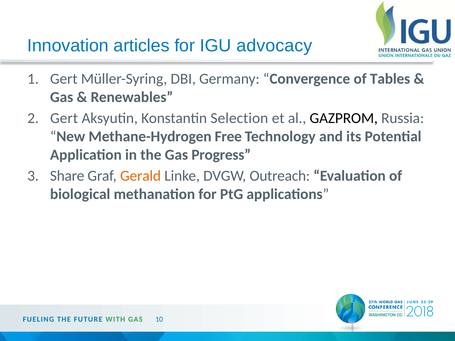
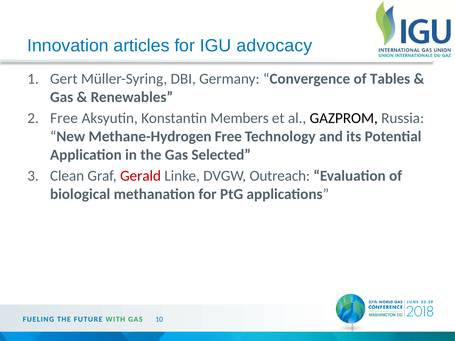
Gert: Gert -> Free (64, 118)
Selection: Selection -> Members (240, 118)
Progress: Progress -> Selected (221, 155)
Share: Share -> Clean (67, 176)
Gerald colour: orange -> red (141, 176)
